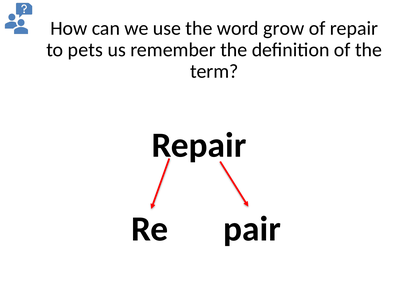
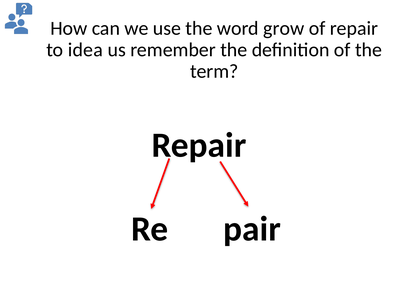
pets: pets -> idea (85, 50)
